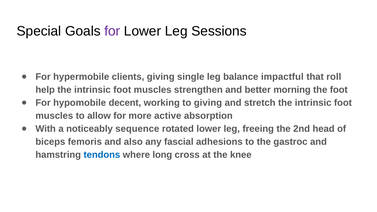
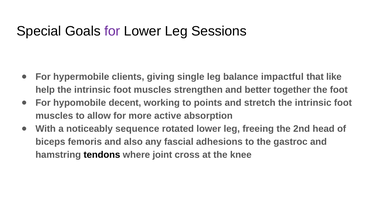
roll: roll -> like (334, 77)
morning: morning -> together (292, 90)
to giving: giving -> points (208, 103)
tendons colour: blue -> black (102, 155)
long: long -> joint (162, 155)
